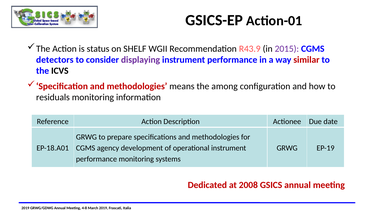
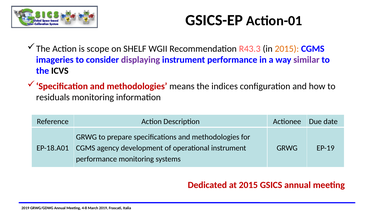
status: status -> scope (98, 49)
R43.9: R43.9 -> R43.3 (250, 49)
2015 colour: purple -> orange (287, 49)
detectors: detectors -> imageries (55, 60)
similar colour: red -> purple (306, 60)
among: among -> indices (225, 86)
at 2008: 2008 -> 2015 (248, 184)
